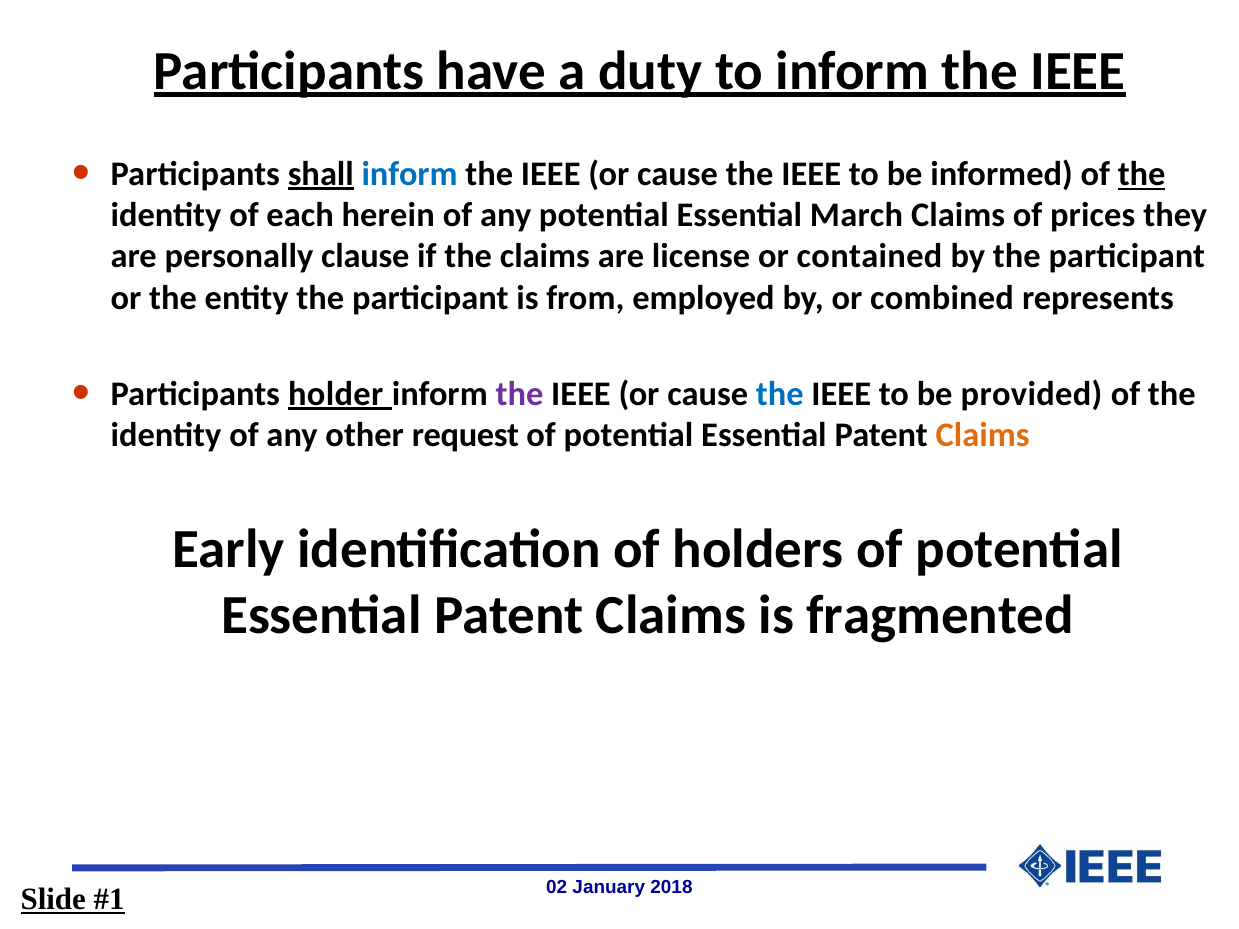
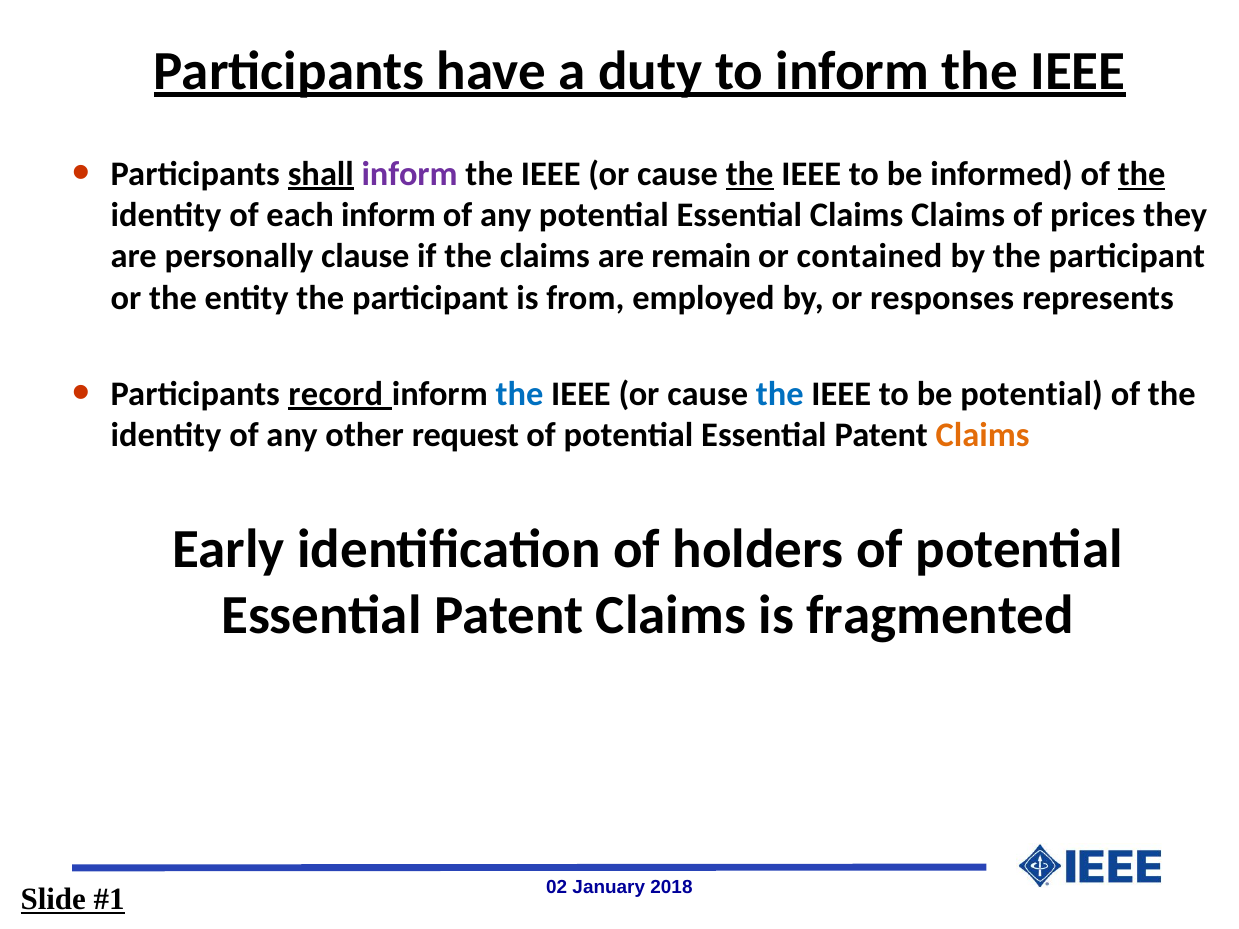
inform colour: blue -> purple (410, 174)
the underline: none -> present (750, 174)
each herein: herein -> inform (388, 215)
Essential March: March -> Claims (857, 215)
license: license -> remain (701, 256)
combined: combined -> responses (942, 298)
holder: holder -> record (336, 394)
the colour: purple -> blue (519, 394)
be provided: provided -> potential (1032, 394)
